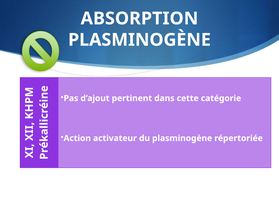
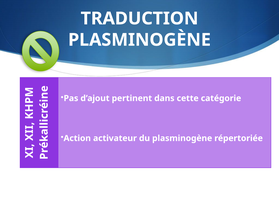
ABSORPTION: ABSORPTION -> TRADUCTION (140, 19)
